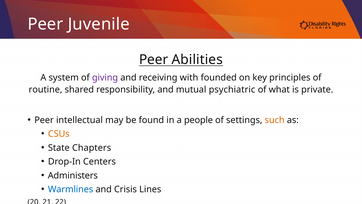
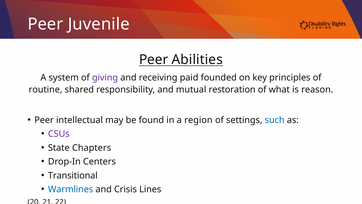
with: with -> paid (189, 78)
psychiatric: psychiatric -> restoration (232, 90)
private: private -> reason (317, 90)
people: people -> region (198, 120)
such colour: orange -> blue (275, 120)
CSUs colour: orange -> purple (59, 134)
Administers: Administers -> Transitional (73, 175)
